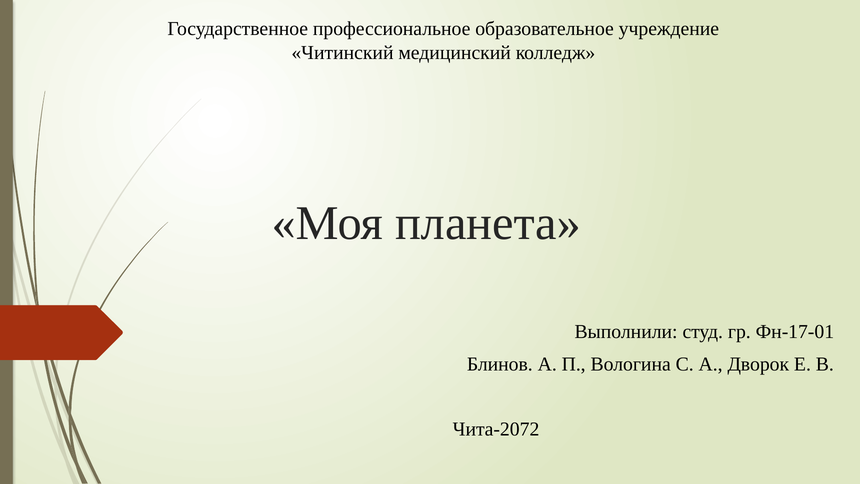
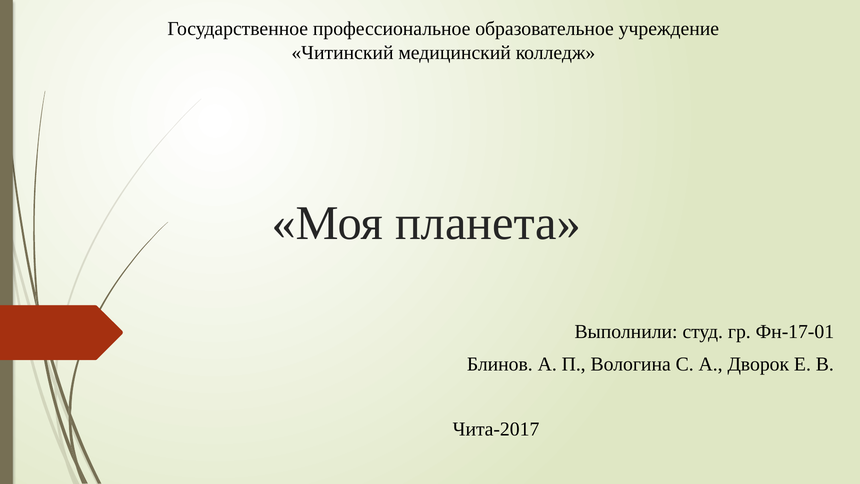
Чита-2072: Чита-2072 -> Чита-2017 (496, 429)
